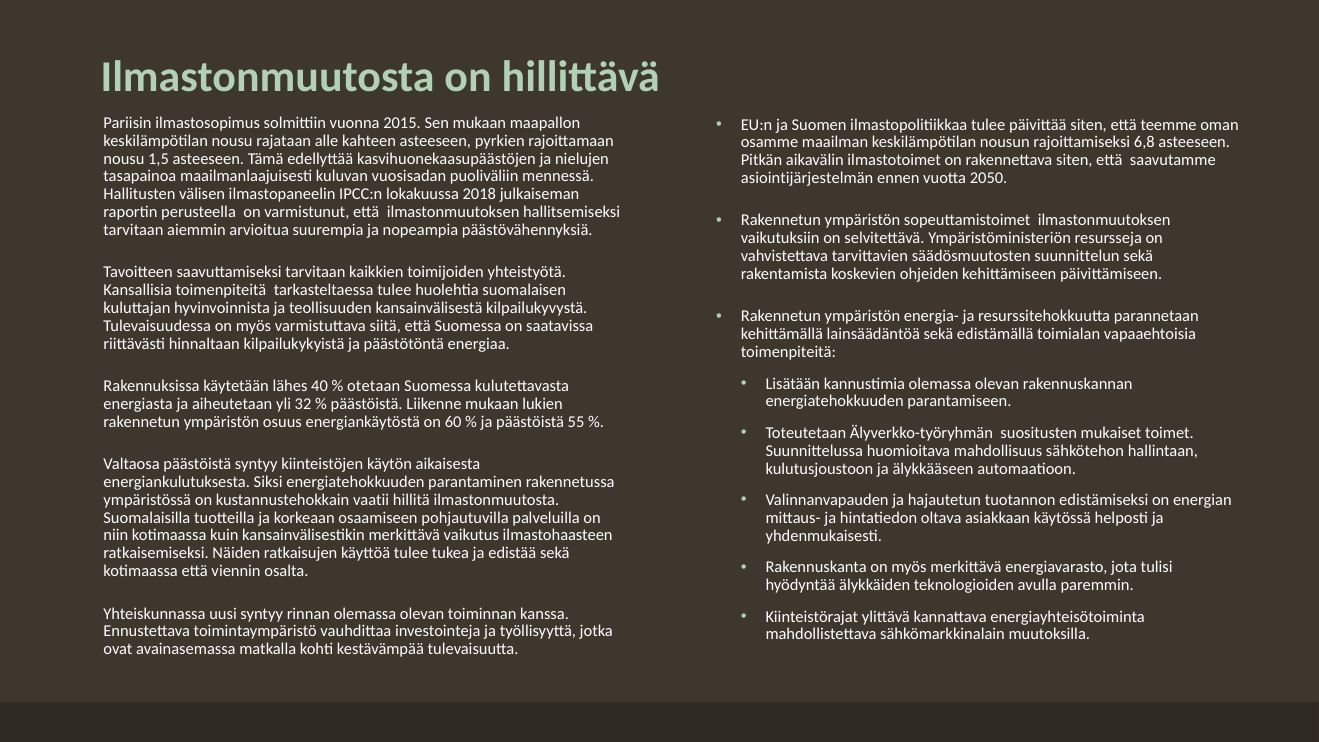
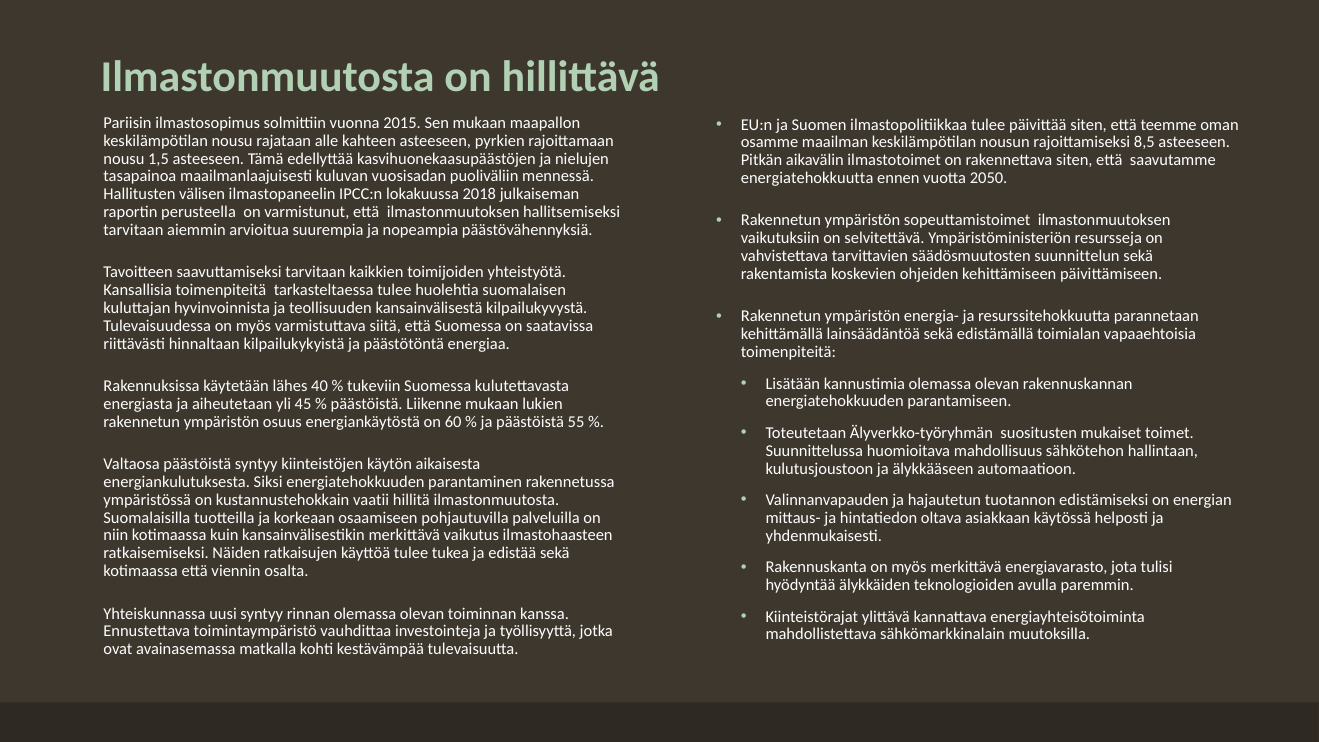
6,8: 6,8 -> 8,5 (1144, 142)
asiointijärjestelmän: asiointijärjestelmän -> energiatehokkuutta (807, 178)
otetaan: otetaan -> tukeviin (374, 386)
32: 32 -> 45 (303, 404)
